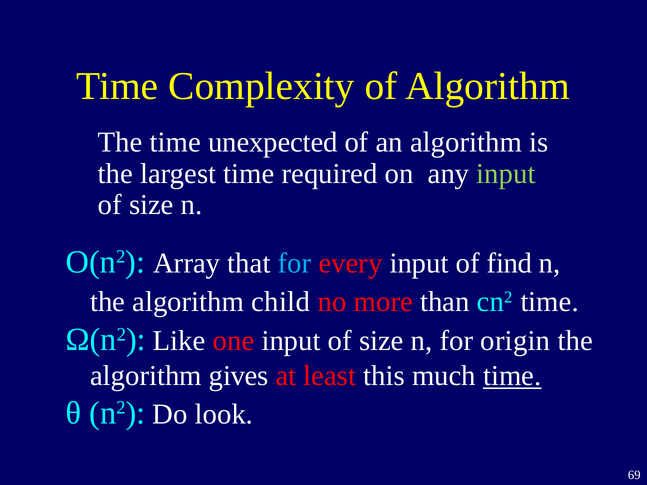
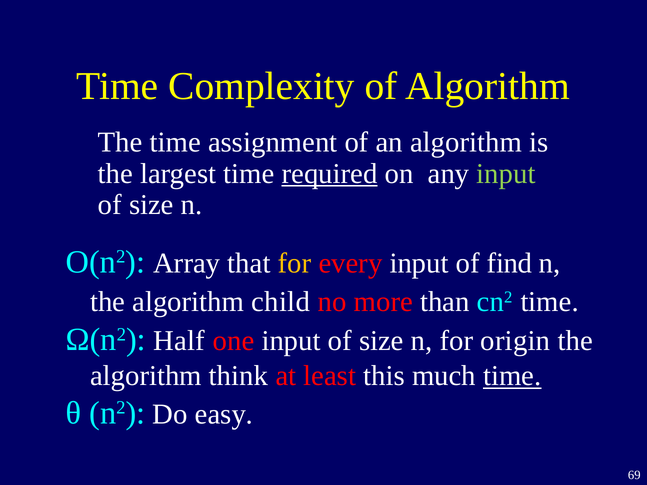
unexpected: unexpected -> assignment (273, 143)
required underline: none -> present (330, 174)
for colour: light blue -> yellow (295, 263)
Like: Like -> Half (179, 341)
gives: gives -> think (239, 376)
look: look -> easy (224, 414)
